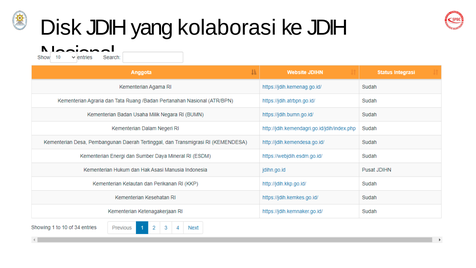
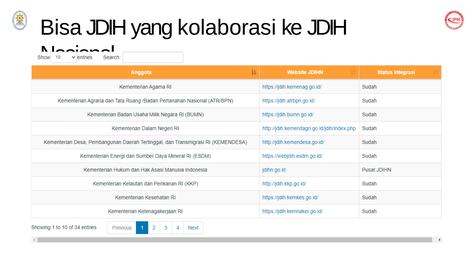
Disk: Disk -> Bisa (61, 28)
